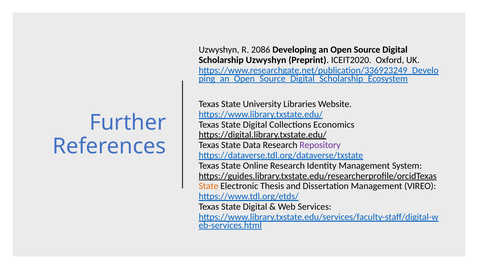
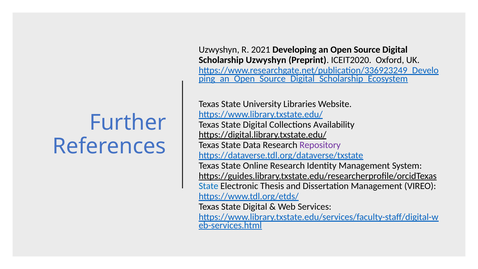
2086: 2086 -> 2021 (261, 50)
Economics: Economics -> Availability (334, 124)
State colour: orange -> blue (208, 186)
